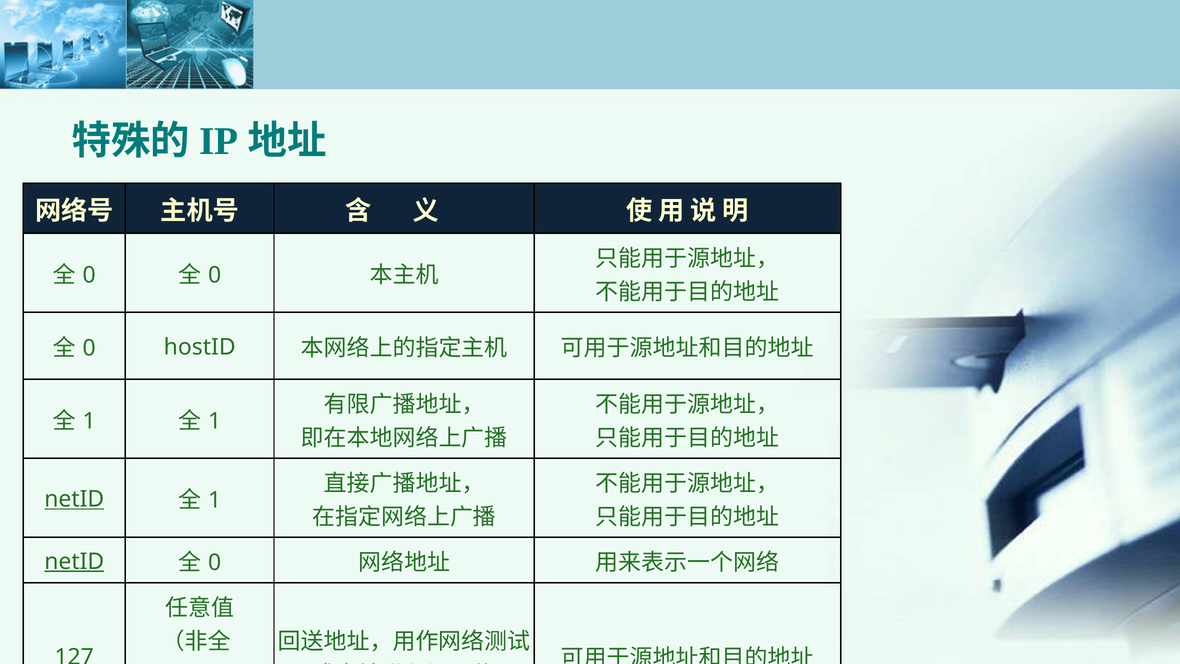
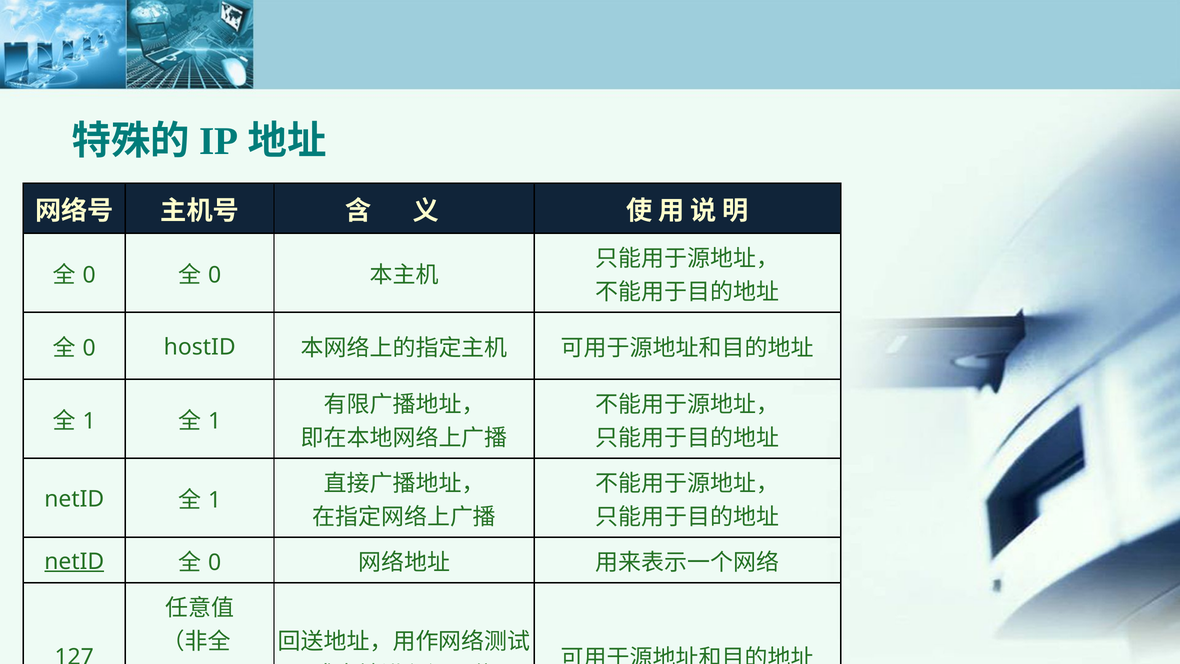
netID underline: present -> none (74, 499)
